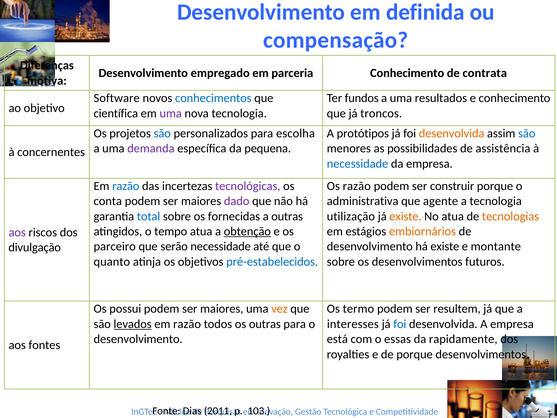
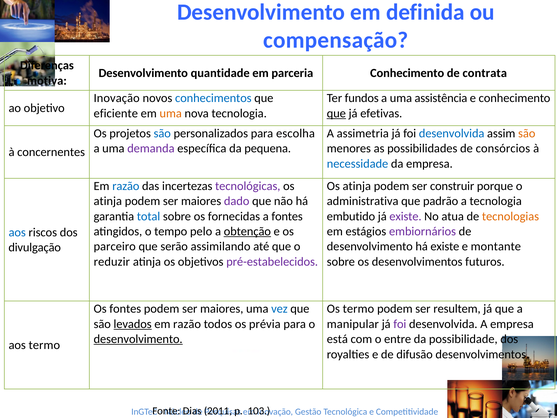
empregado: empregado -> quantidade (220, 73)
Software: Software -> Inovação (117, 98)
resultados: resultados -> assistência (441, 98)
científica: científica -> eficiente (116, 113)
uma colour: purple -> orange (171, 113)
que underline: none -> present (336, 113)
troncos: troncos -> efetivas (381, 113)
protótipos: protótipos -> assimetria (363, 133)
desenvolvida colour: orange -> blue (452, 133)
são colour: blue -> orange (527, 133)
assistência: assistência -> consórcios (503, 148)
razão: razão -> atinja (357, 186)
conta: conta -> atinja (108, 201)
agente: agente -> padrão (441, 201)
a outras: outras -> fontes (287, 216)
utilização: utilização -> embutido (351, 216)
existe colour: orange -> purple (405, 216)
tempo atua: atua -> pelo (201, 231)
embiornários colour: orange -> purple (422, 231)
aos colour: purple -> blue (17, 232)
serão necessidade: necessidade -> assimilando (221, 246)
quanto: quanto -> reduzir (112, 262)
pré-estabelecidos colour: blue -> purple (272, 262)
Os possui: possui -> fontes (125, 309)
vez colour: orange -> blue (279, 309)
os outras: outras -> prévia (265, 324)
interesses: interesses -> manipular (353, 324)
foi colour: blue -> purple (400, 324)
desenvolvimento underline: none -> present (138, 339)
essas: essas -> entre (398, 339)
rapidamente: rapidamente -> possibilidade (463, 339)
aos fontes: fontes -> termo (44, 345)
de porque: porque -> difusão (415, 354)
